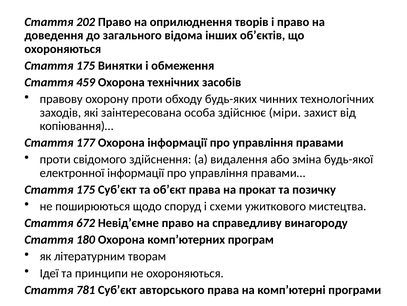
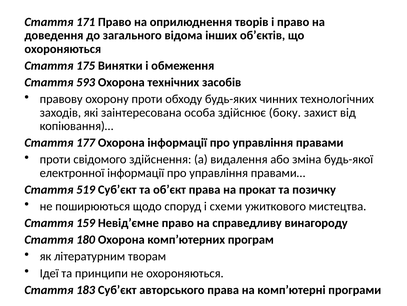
202: 202 -> 171 (86, 22)
459: 459 -> 593 (86, 82)
міри: міри -> боку (285, 112)
175: 175 -> 519 (86, 189)
672: 672 -> 159 (86, 223)
781: 781 -> 183 (86, 289)
